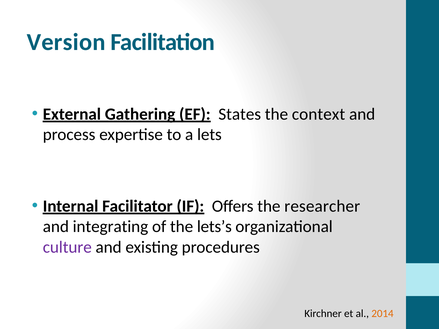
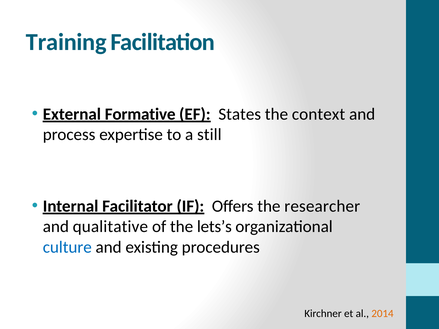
Version: Version -> Training (66, 42)
Gathering: Gathering -> Formative (140, 114)
lets: lets -> still (209, 135)
integrating: integrating -> qualitative (110, 227)
culture colour: purple -> blue (67, 247)
